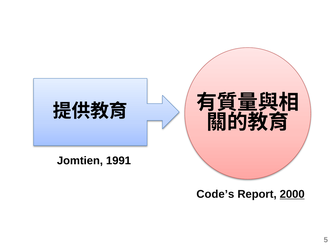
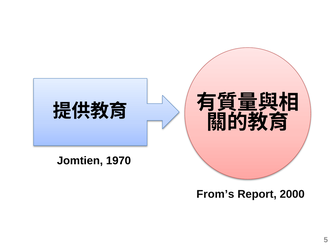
1991: 1991 -> 1970 (119, 161)
Code’s: Code’s -> From’s (215, 194)
2000 underline: present -> none (292, 194)
